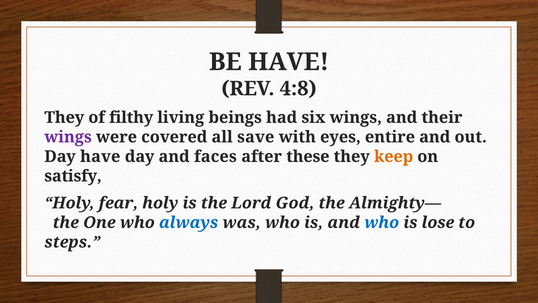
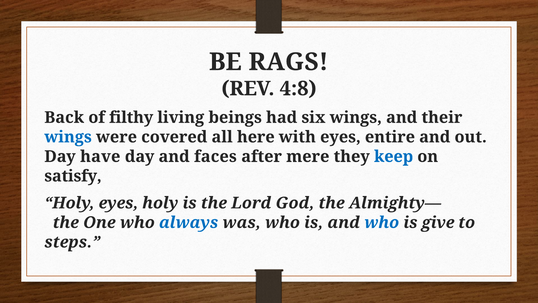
BE HAVE: HAVE -> RAGS (288, 62)
They: They -> Back (64, 117)
wings colour: purple -> blue (68, 137)
save: save -> here (256, 137)
these: these -> mere (308, 156)
keep colour: orange -> blue (394, 156)
Holy fear: fear -> eyes (118, 203)
lose: lose -> give (438, 222)
